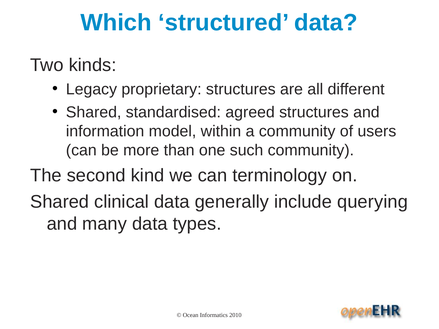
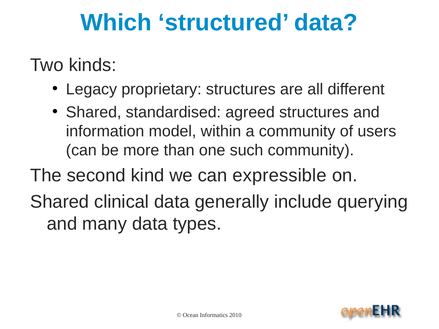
terminology: terminology -> expressible (280, 176)
